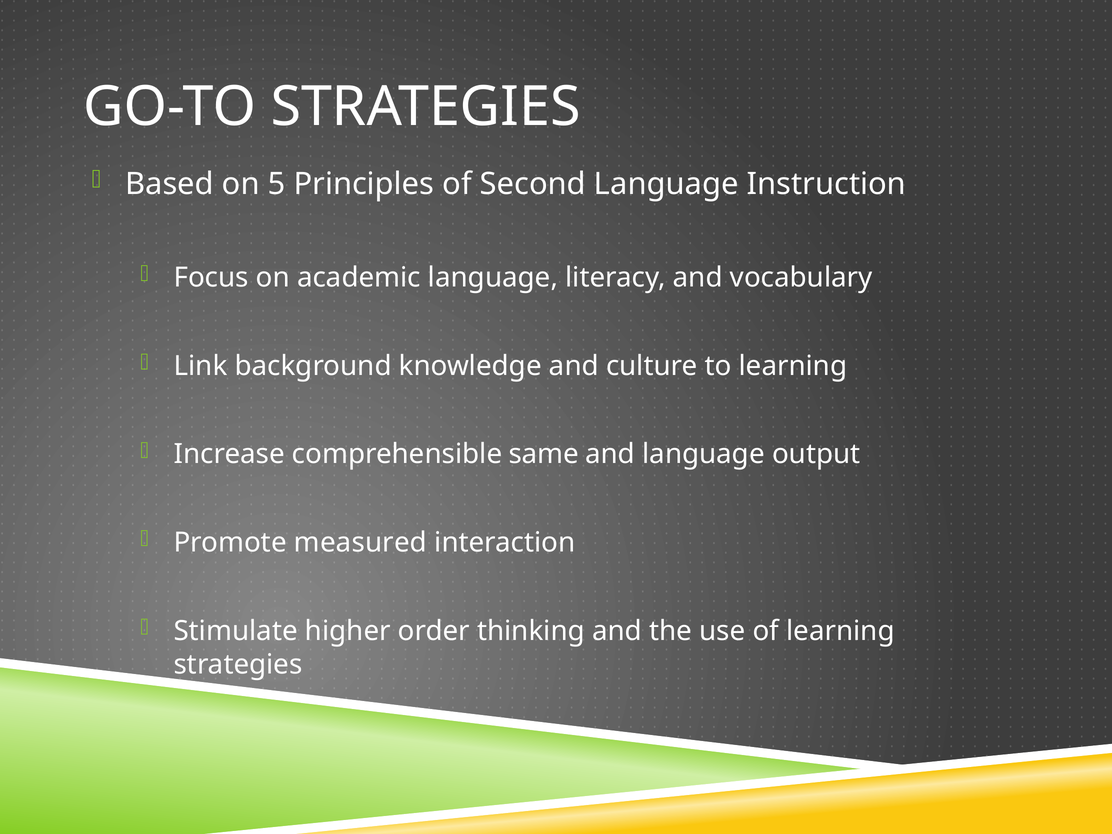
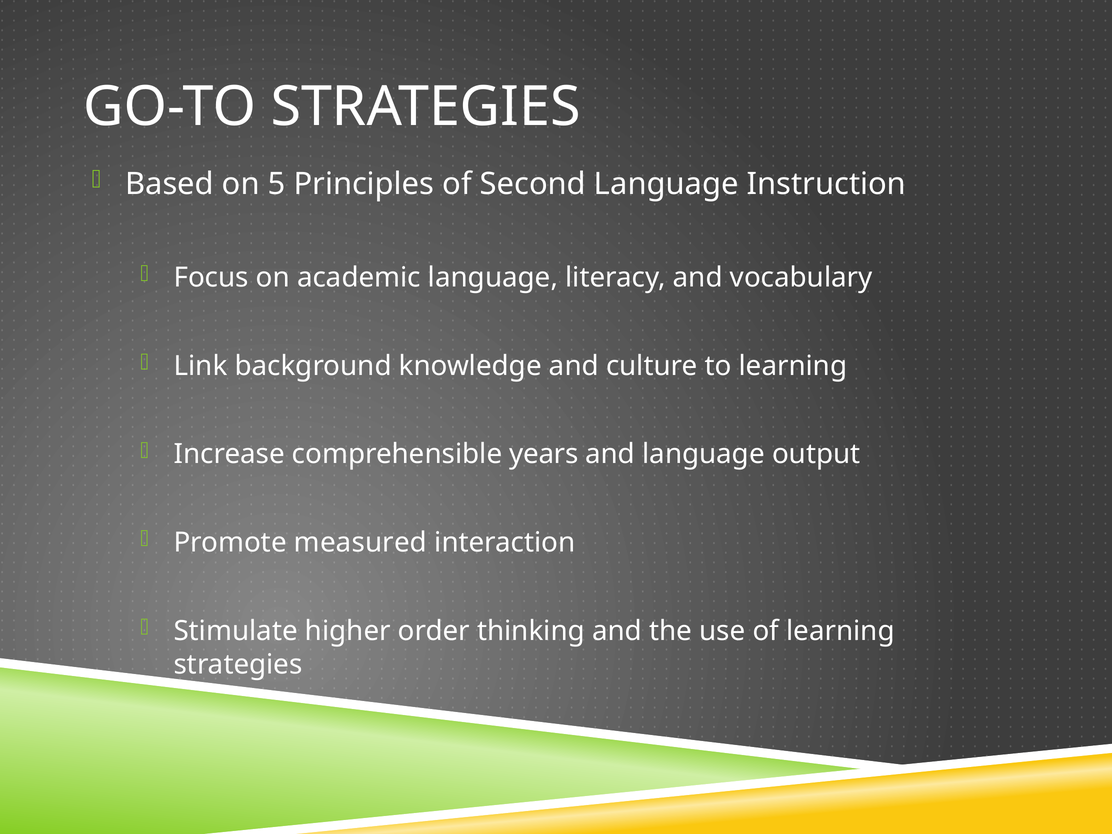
same: same -> years (544, 454)
